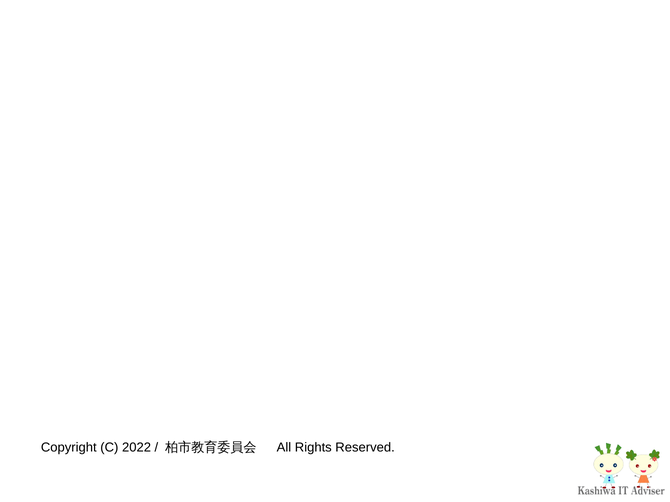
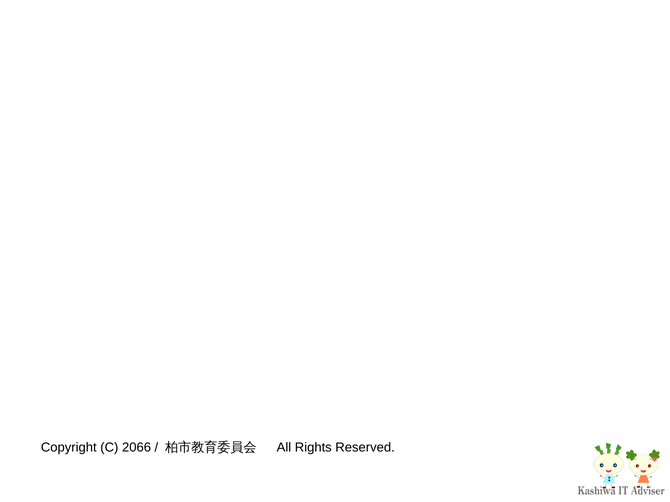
2022: 2022 -> 2066 (137, 448)
